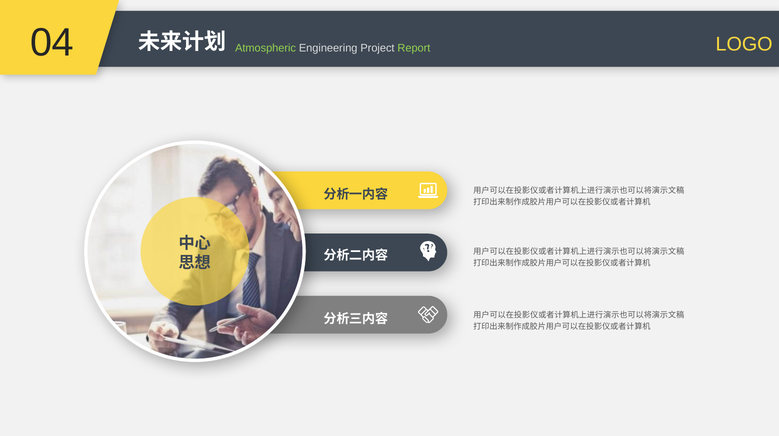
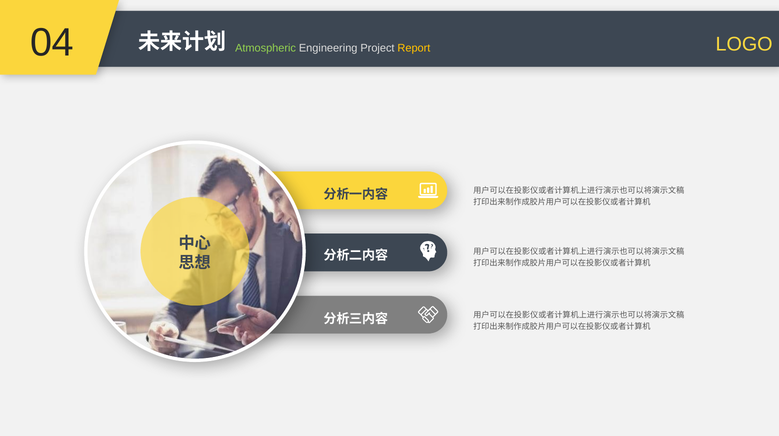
Report colour: light green -> yellow (414, 48)
